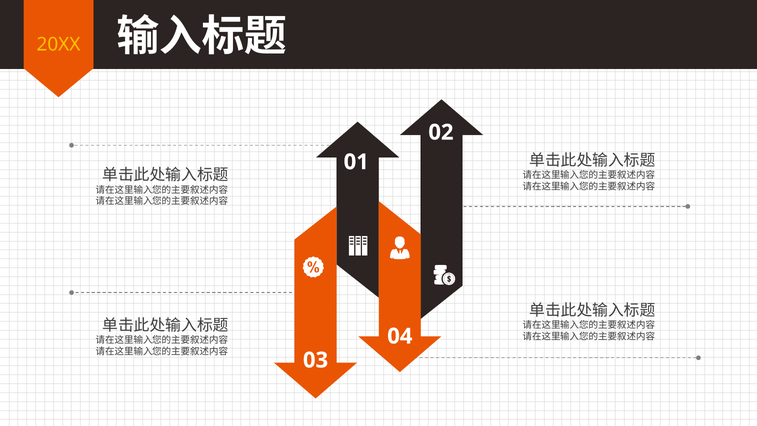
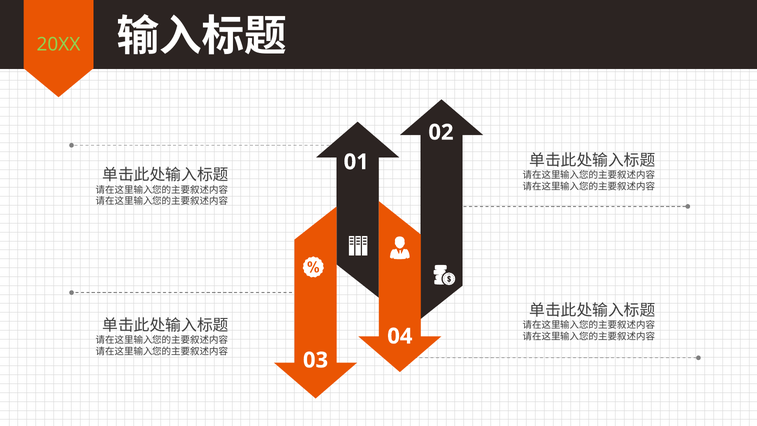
20XX colour: yellow -> light green (59, 45)
